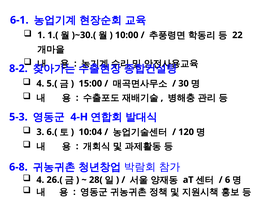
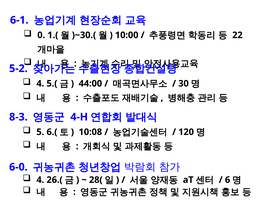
1: 1 -> 0 (41, 35)
8-2: 8-2 -> 5-2 (18, 68)
15:00: 15:00 -> 44:00 (90, 83)
5-3: 5-3 -> 8-3 (18, 117)
3: 3 -> 5 (40, 132)
10:04: 10:04 -> 10:08 (90, 132)
6-8: 6-8 -> 6-0 (18, 167)
